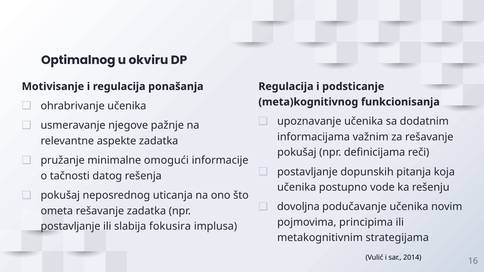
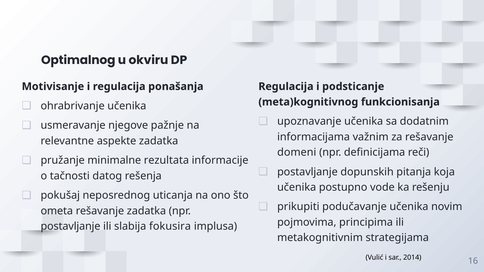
pokušaj: pokušaj -> domeni (297, 152)
omogući: omogući -> rezultata (166, 161)
dovoljna: dovoljna -> prikupiti (298, 207)
